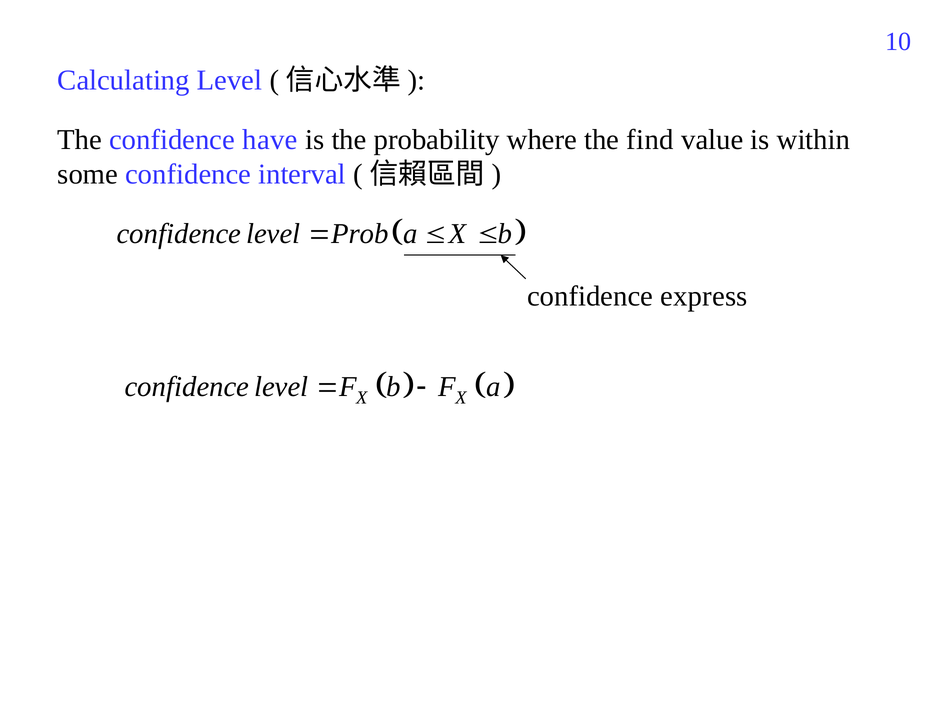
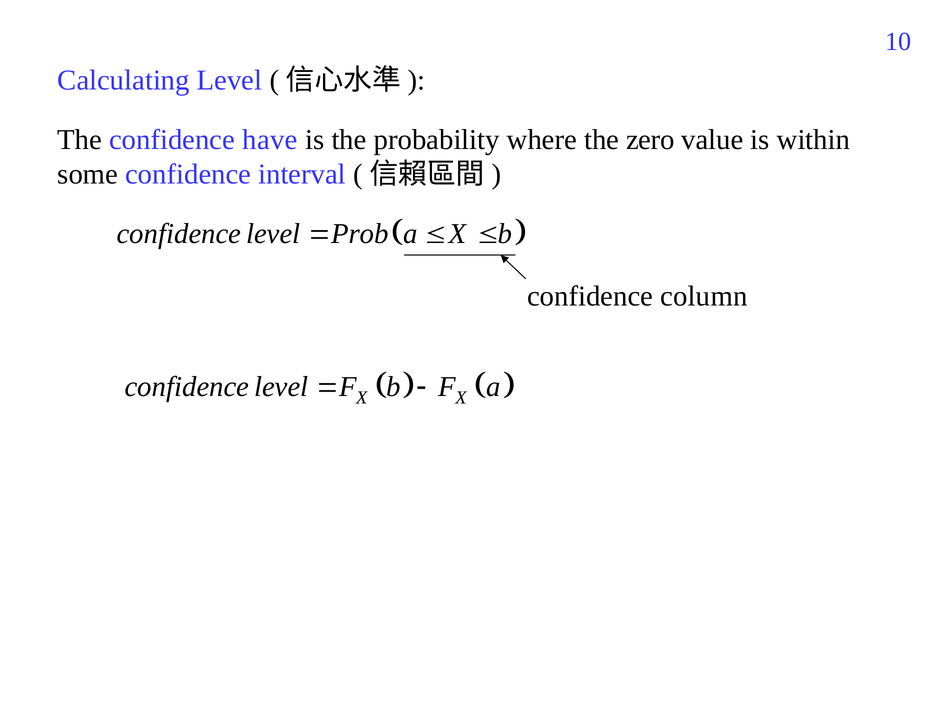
find: find -> zero (650, 140)
express: express -> column (704, 297)
